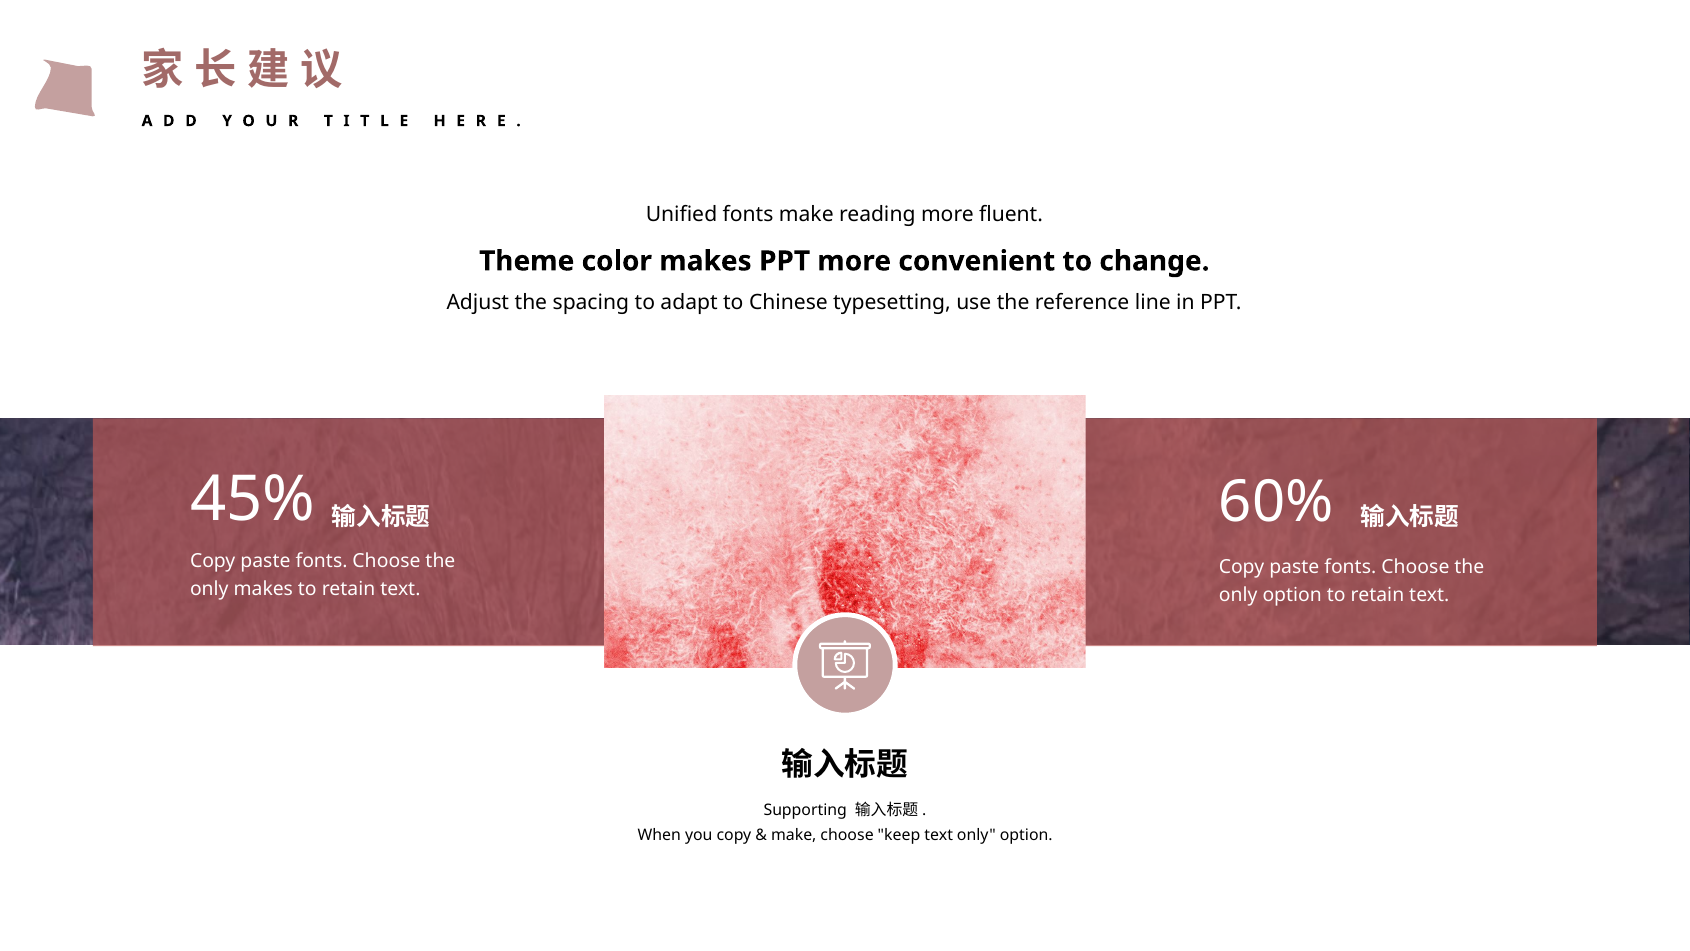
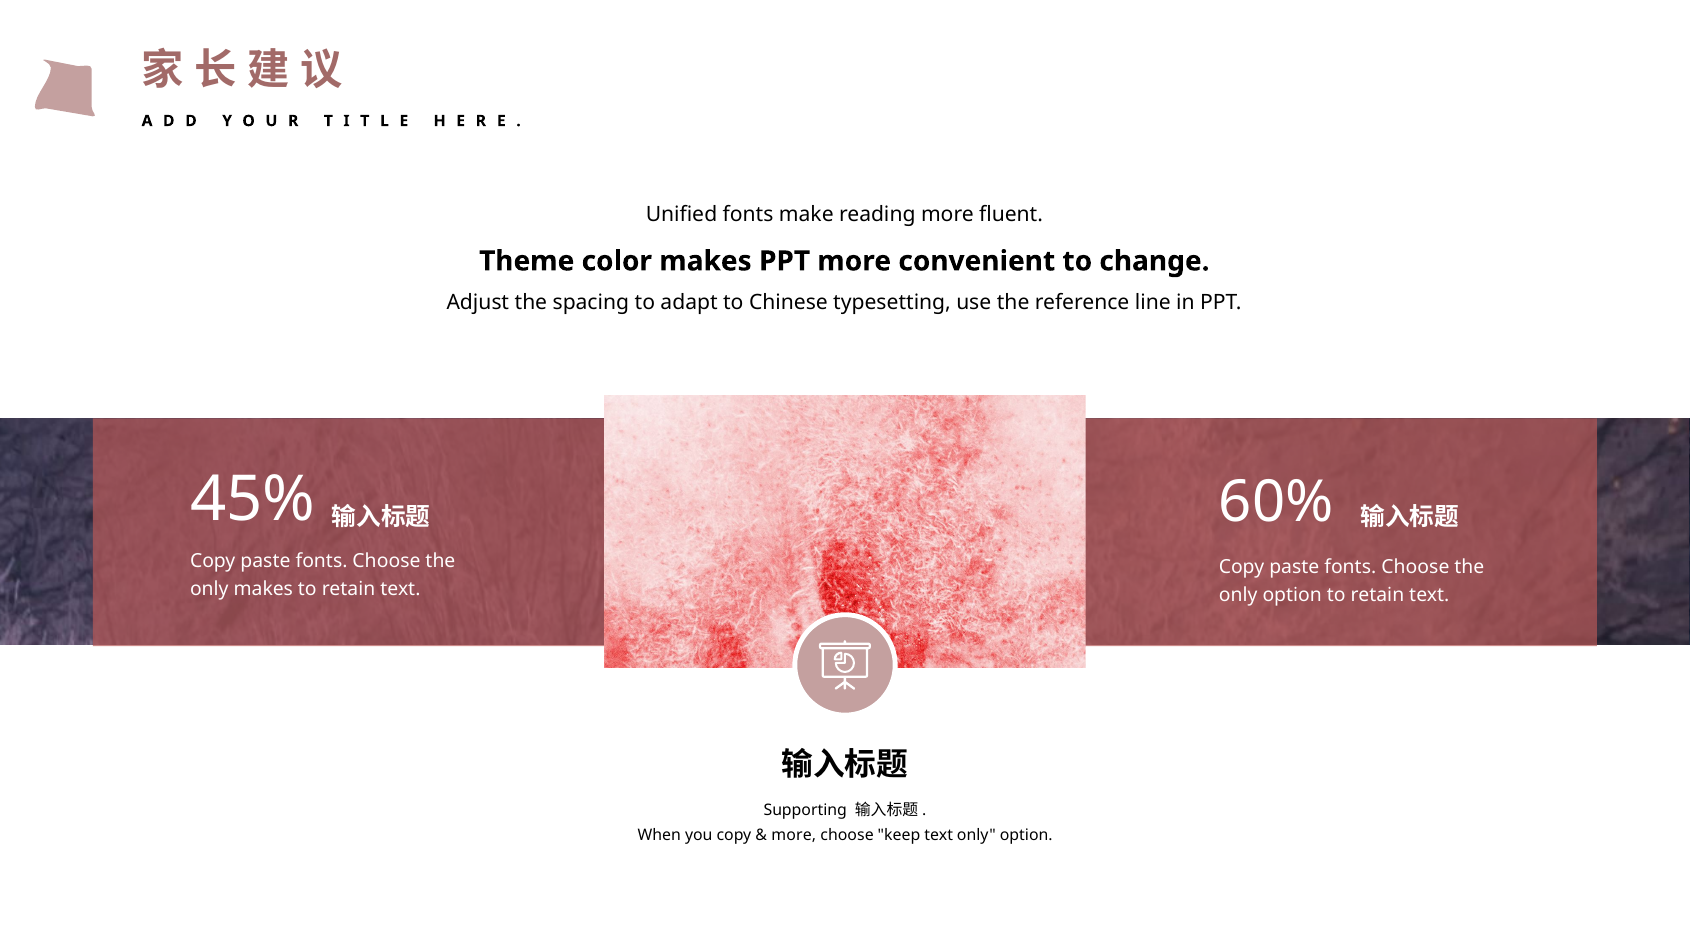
make: make -> more (794, 835)
